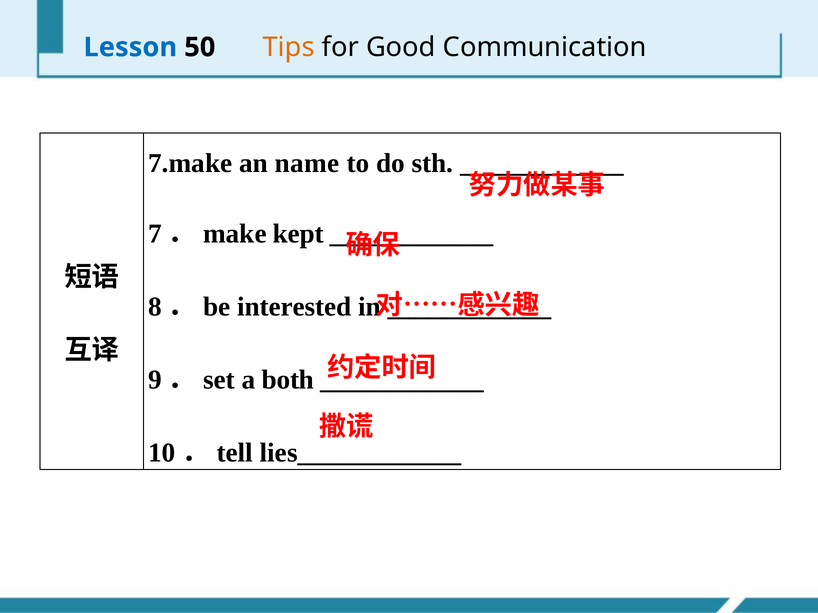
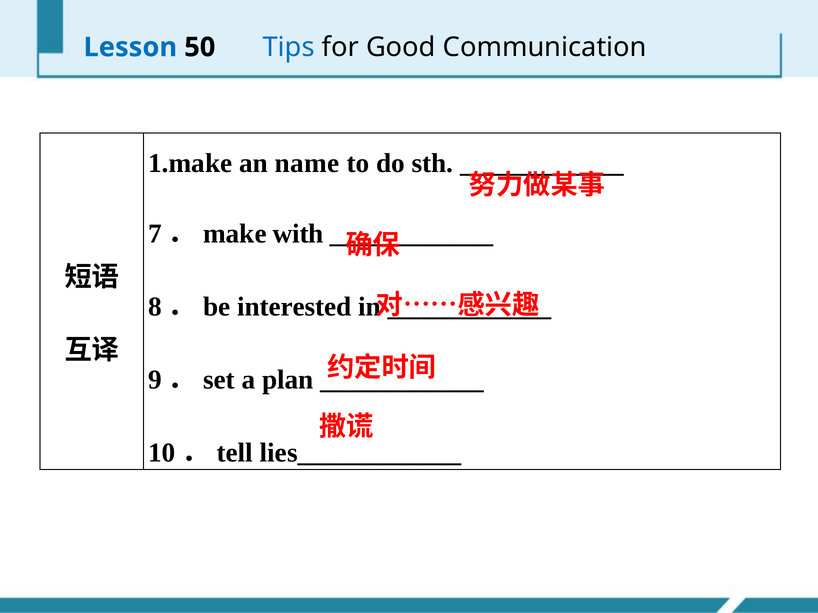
Tips colour: orange -> blue (289, 47)
7.make: 7.make -> 1.make (190, 163)
kept: kept -> with (298, 234)
both: both -> plan (288, 380)
